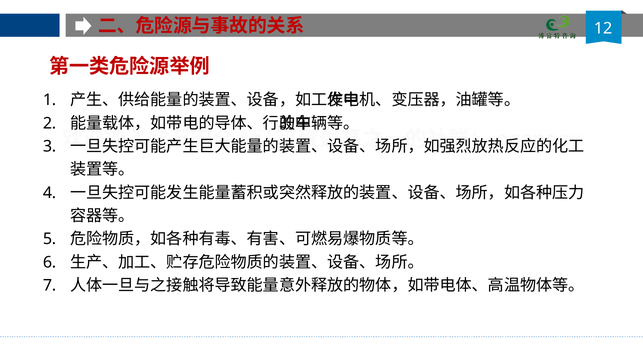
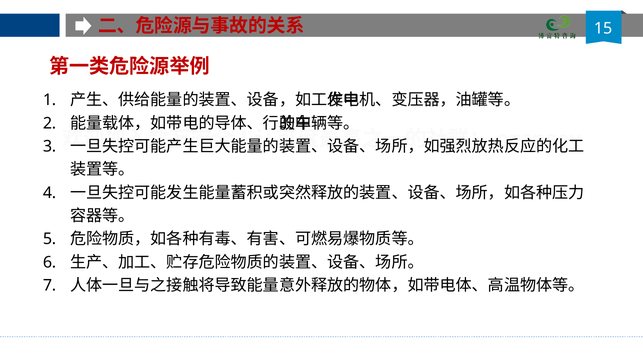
12: 12 -> 15 (603, 29)
